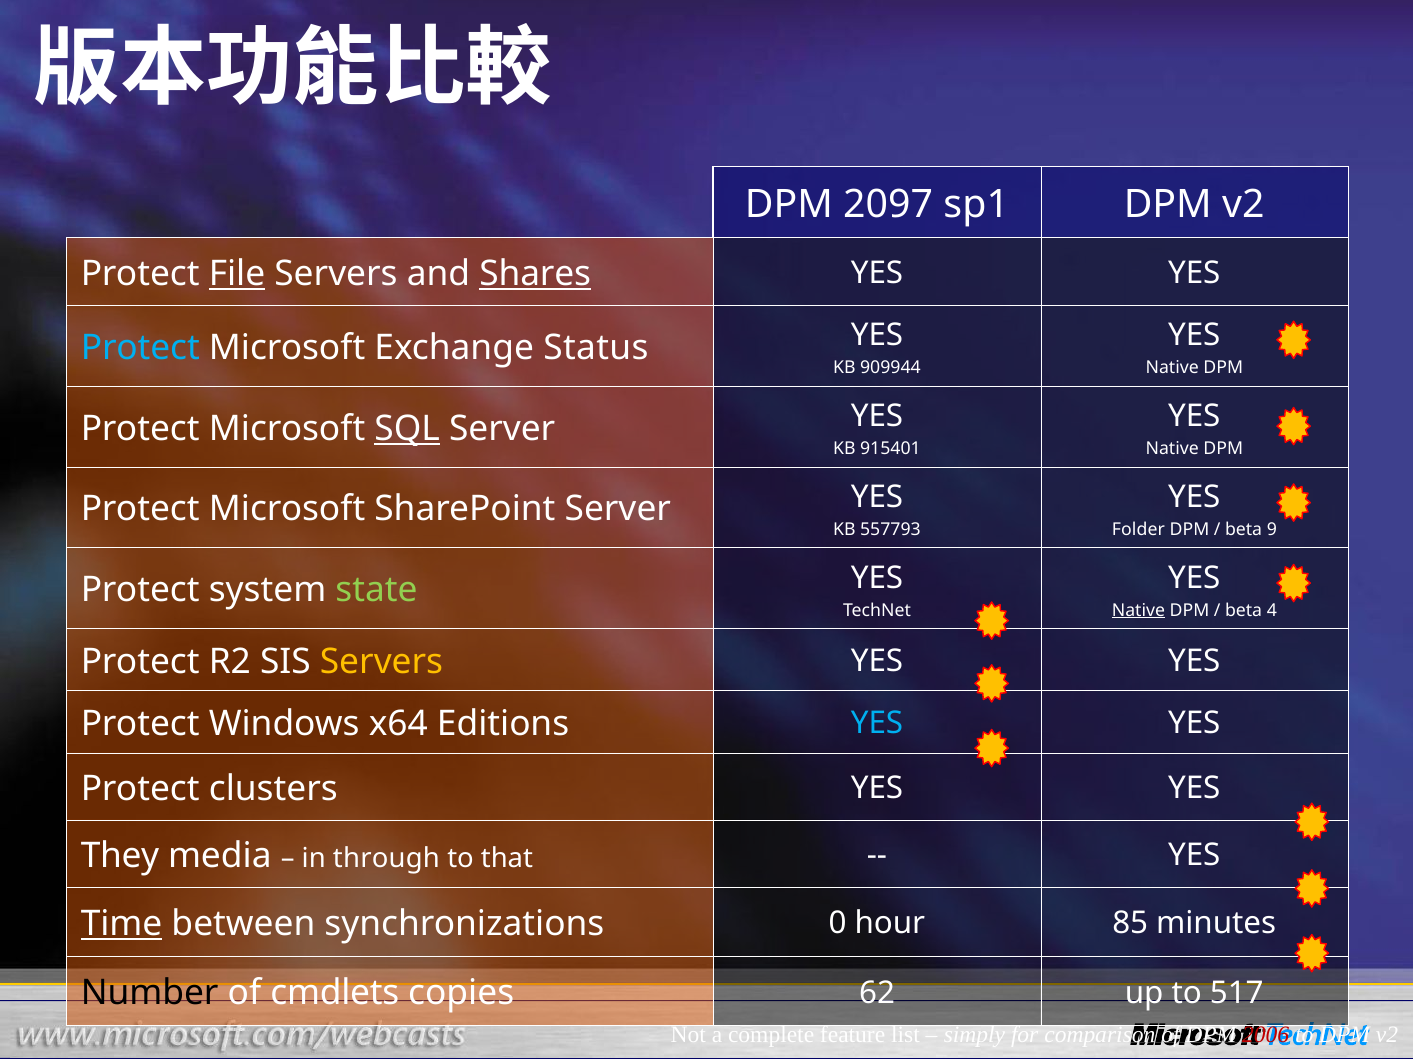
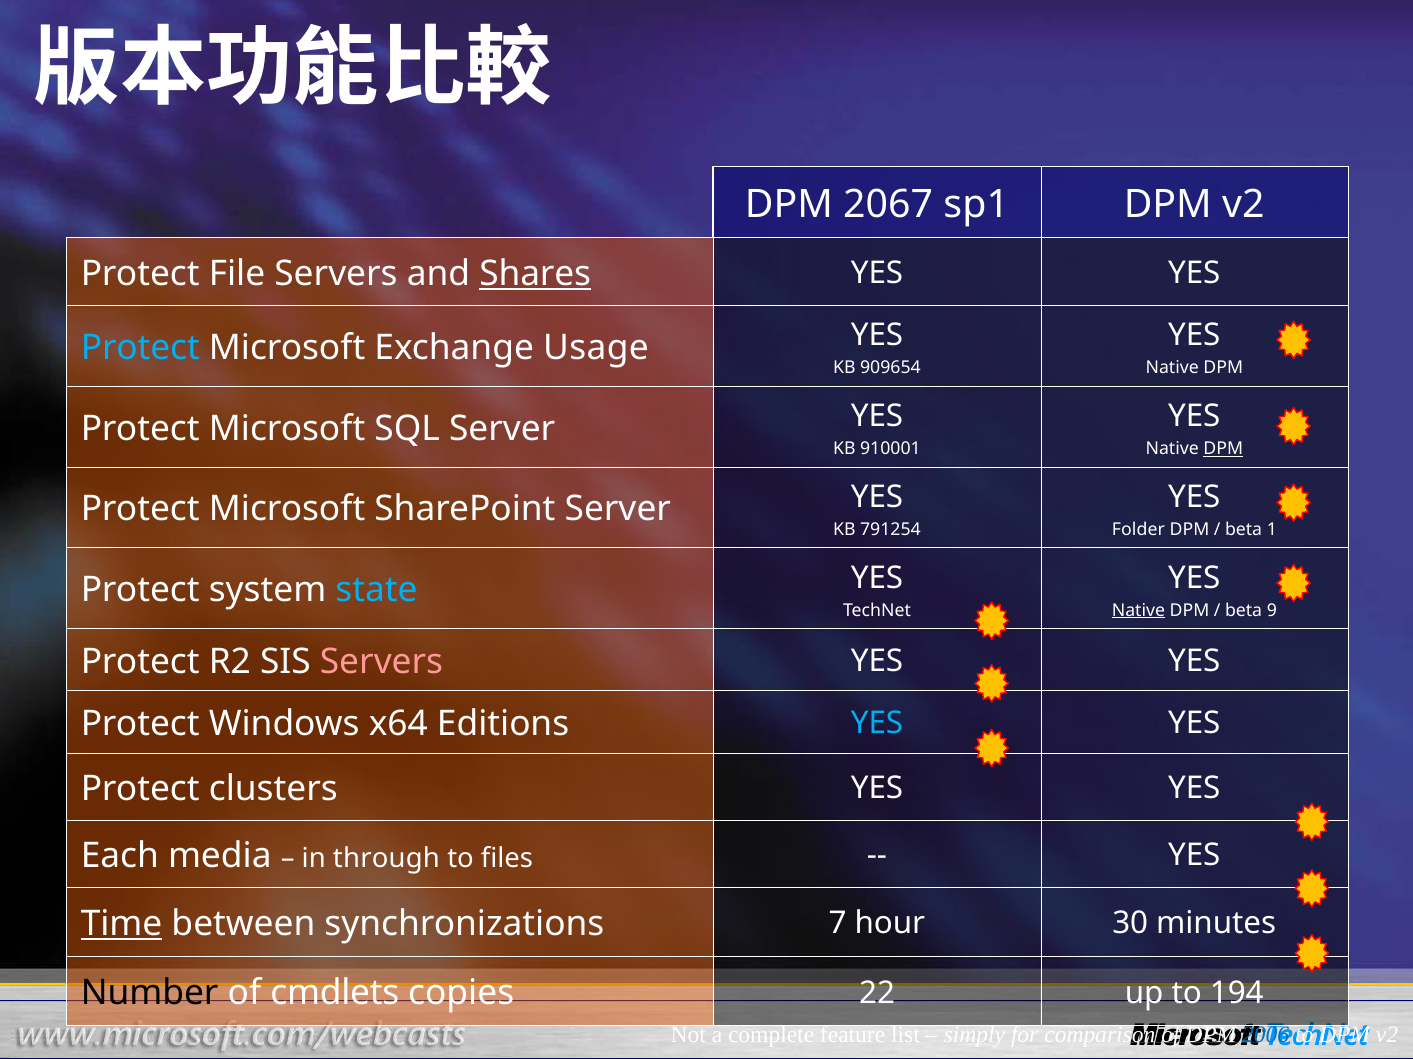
2097: 2097 -> 2067 (888, 204)
File underline: present -> none (237, 274)
Status: Status -> Usage (596, 348)
909944: 909944 -> 909654 (890, 368)
SQL underline: present -> none (407, 429)
915401: 915401 -> 910001 (890, 449)
DPM underline: none -> present (1223, 449)
557793: 557793 -> 791254 (890, 530)
9: 9 -> 1 (1272, 530)
state colour: light green -> light blue (376, 590)
4: 4 -> 9 (1272, 611)
Servers colour: yellow -> pink (381, 662)
They: They -> Each (120, 856)
that: that -> files (507, 859)
0: 0 -> 7 (838, 924)
85: 85 -> 30 (1130, 924)
62: 62 -> 22 (877, 993)
517: 517 -> 194 (1237, 993)
2006 colour: red -> blue (1266, 1035)
